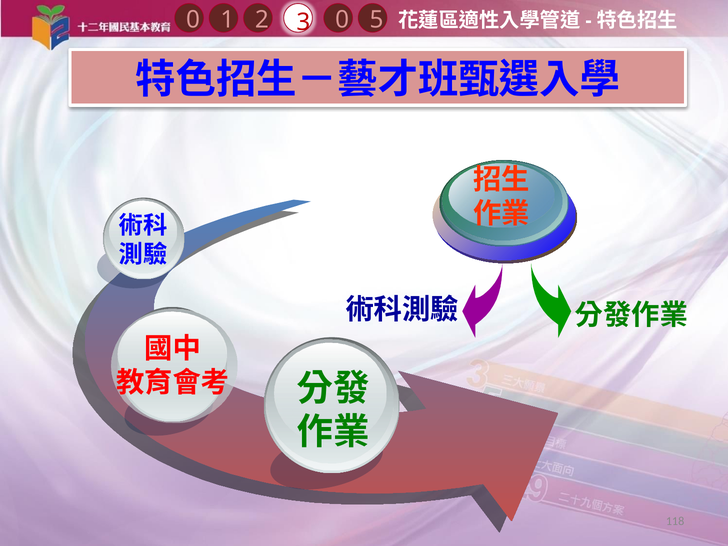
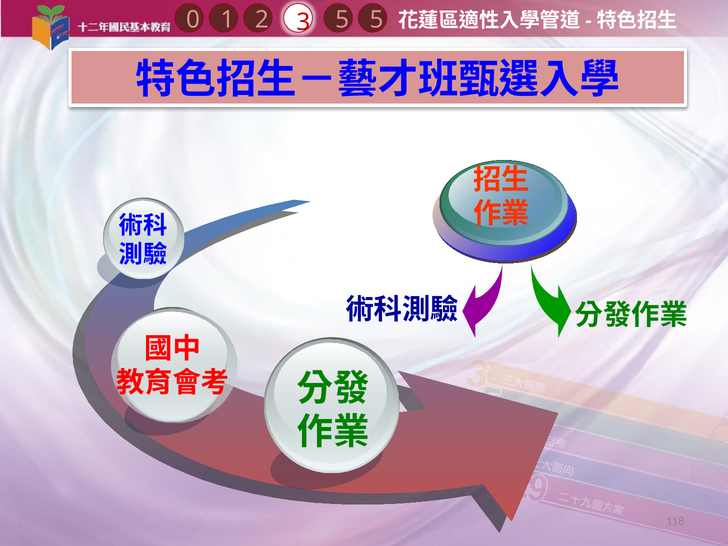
1 0: 0 -> 5 (342, 20)
